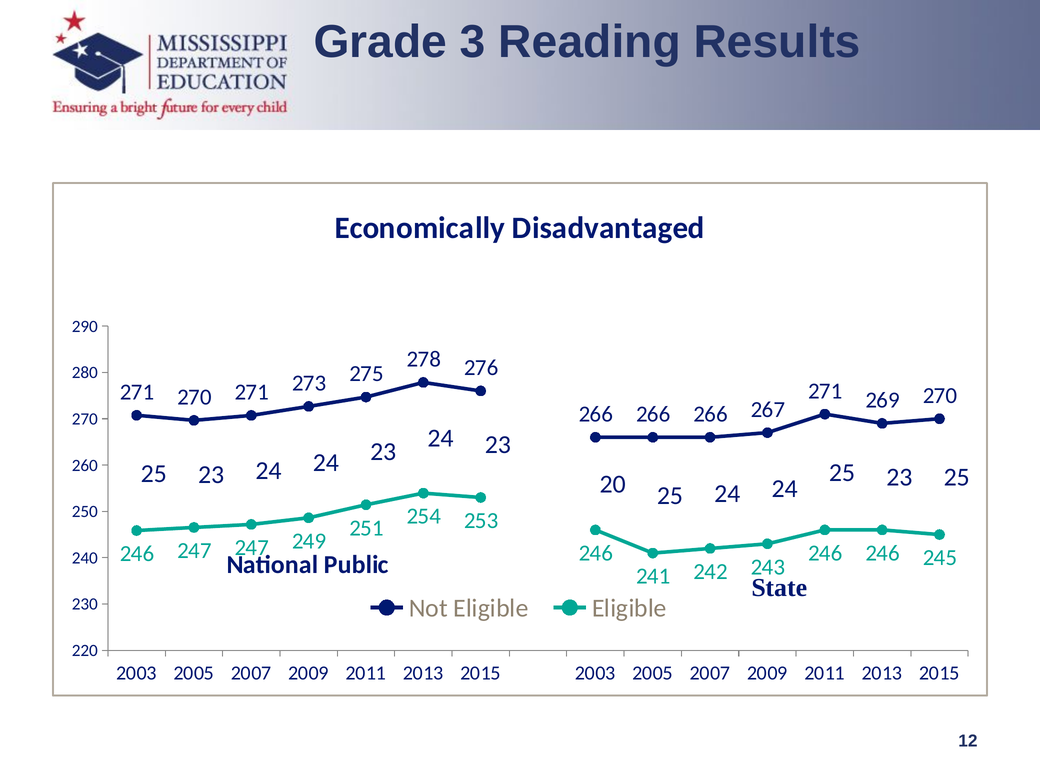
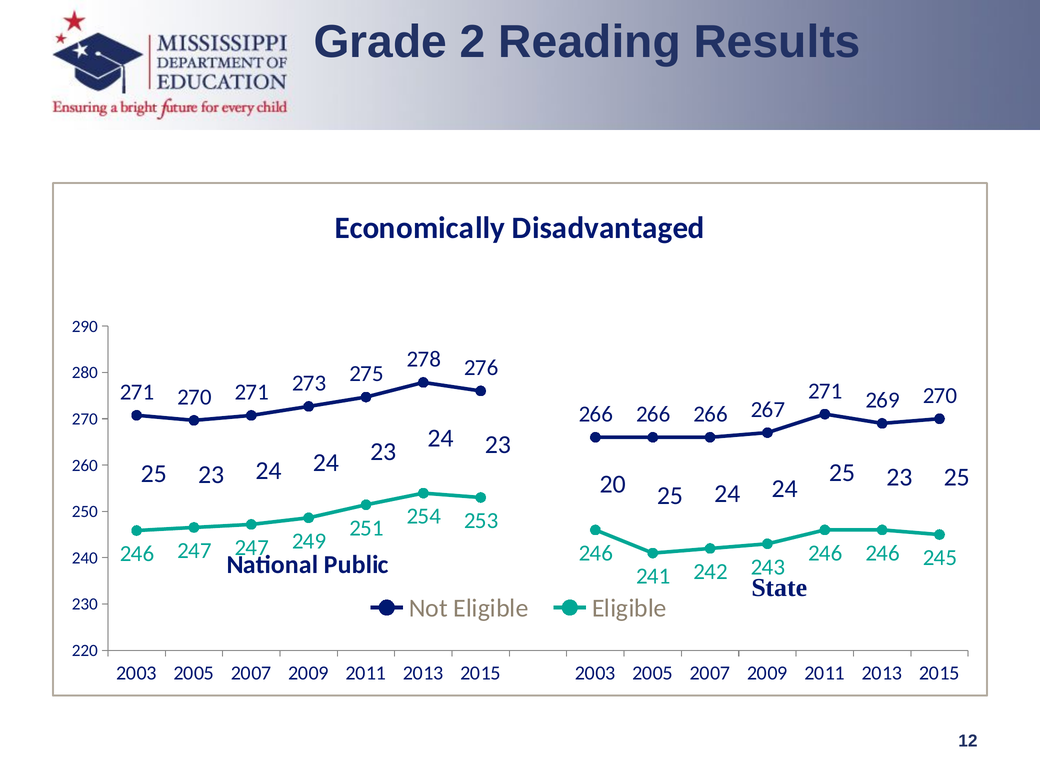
3: 3 -> 2 (473, 42)
